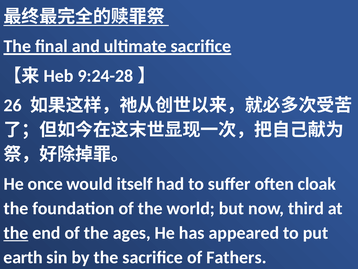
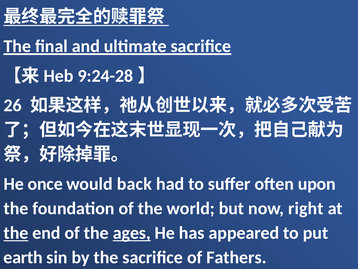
itself: itself -> back (134, 184)
cloak: cloak -> upon (317, 184)
third: third -> right (306, 208)
ages underline: none -> present (132, 233)
